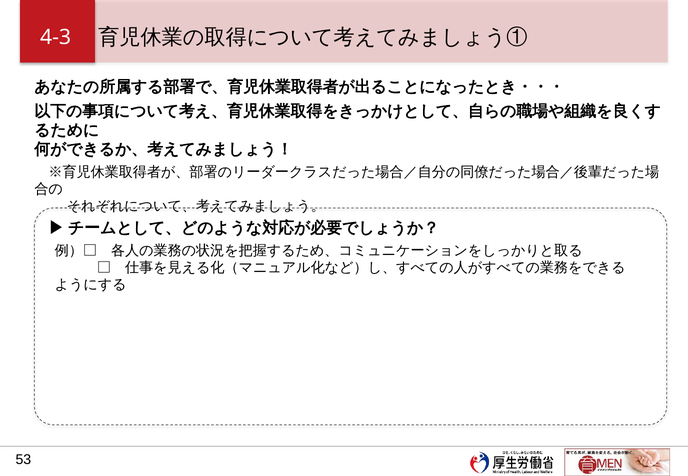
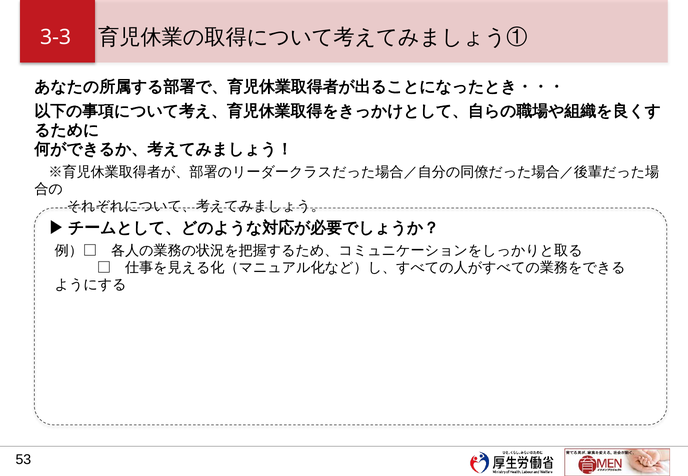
4-3: 4-3 -> 3-3 (56, 37)
